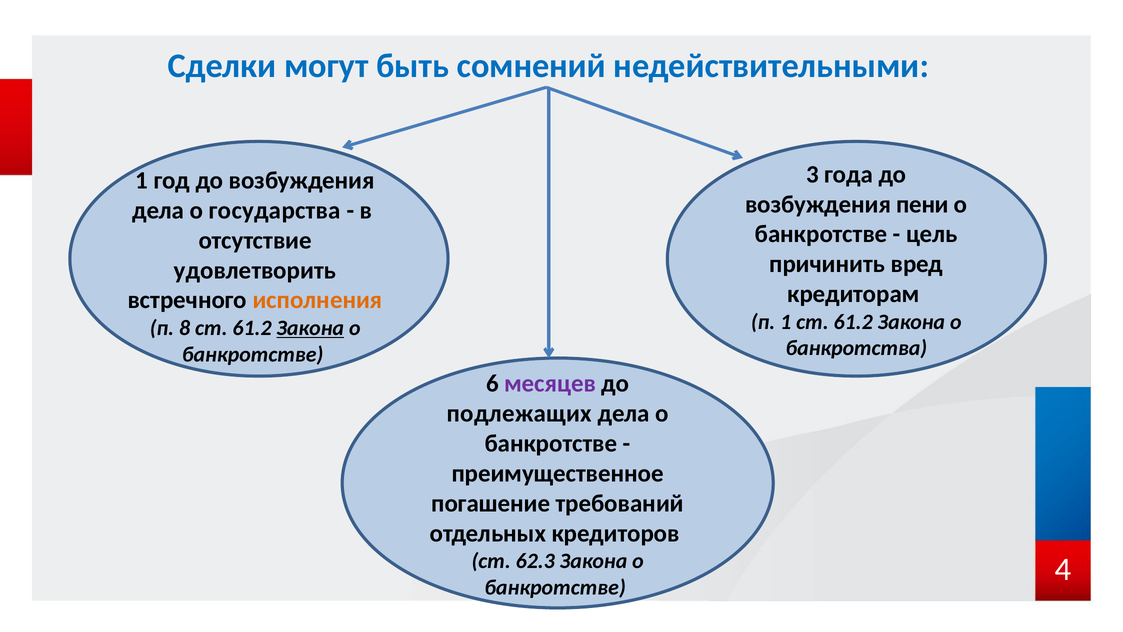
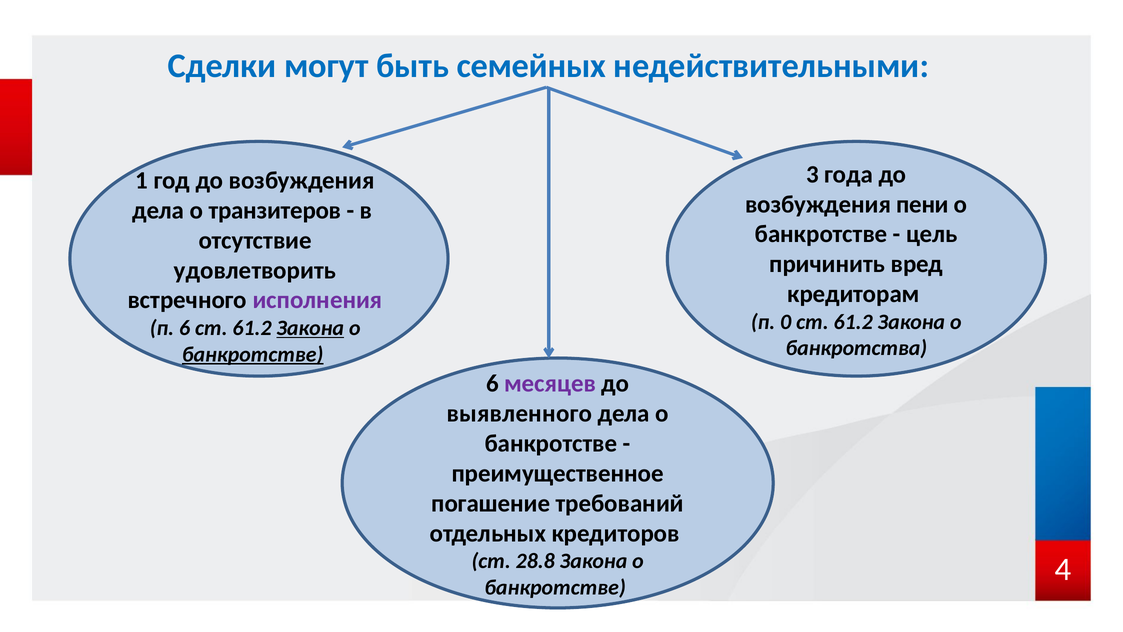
сомнений: сомнений -> семейных (531, 66)
государства: государства -> транзитеров (275, 210)
исполнения colour: orange -> purple (317, 300)
п 1: 1 -> 0 (786, 322)
п 8: 8 -> 6 (185, 328)
банкротстве underline: none -> present (253, 354)
подлежащих: подлежащих -> выявленного (519, 413)
62.3: 62.3 -> 28.8 (535, 561)
